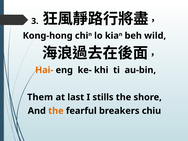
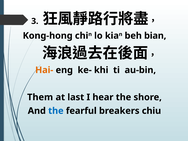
wild: wild -> bian (155, 36)
stills: stills -> hear (103, 97)
the colour: orange -> blue (56, 111)
